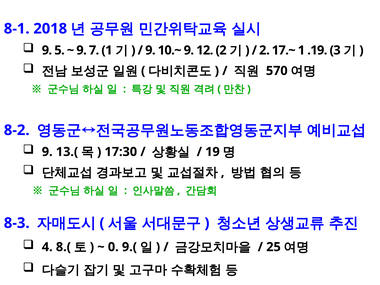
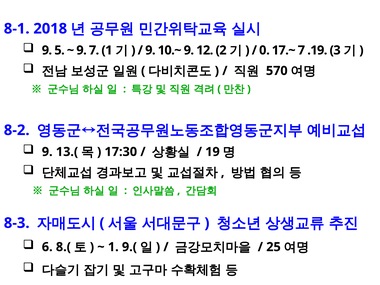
2: 2 -> 0 (264, 50)
17.~ 1: 1 -> 7 (301, 50)
4: 4 -> 6 (47, 247)
0: 0 -> 1 (113, 247)
